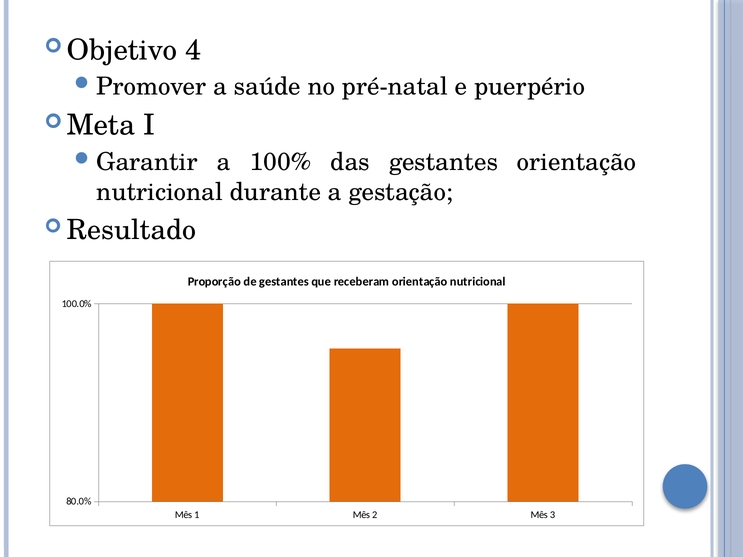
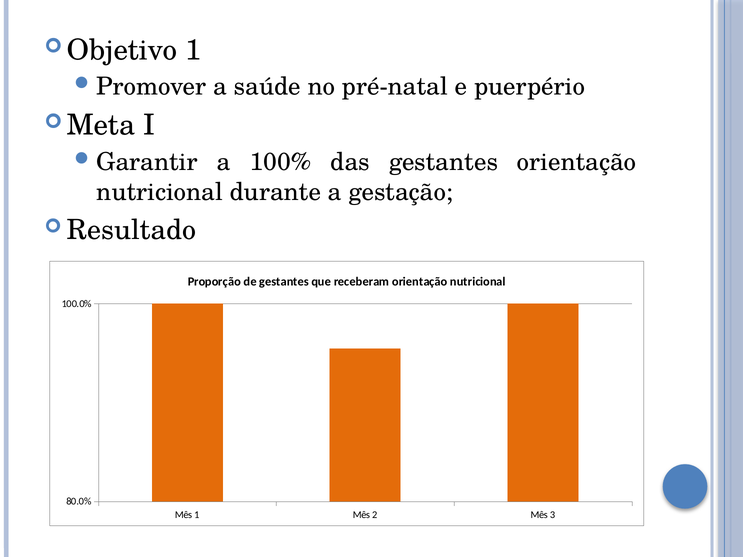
4: 4 -> 1 (193, 50)
